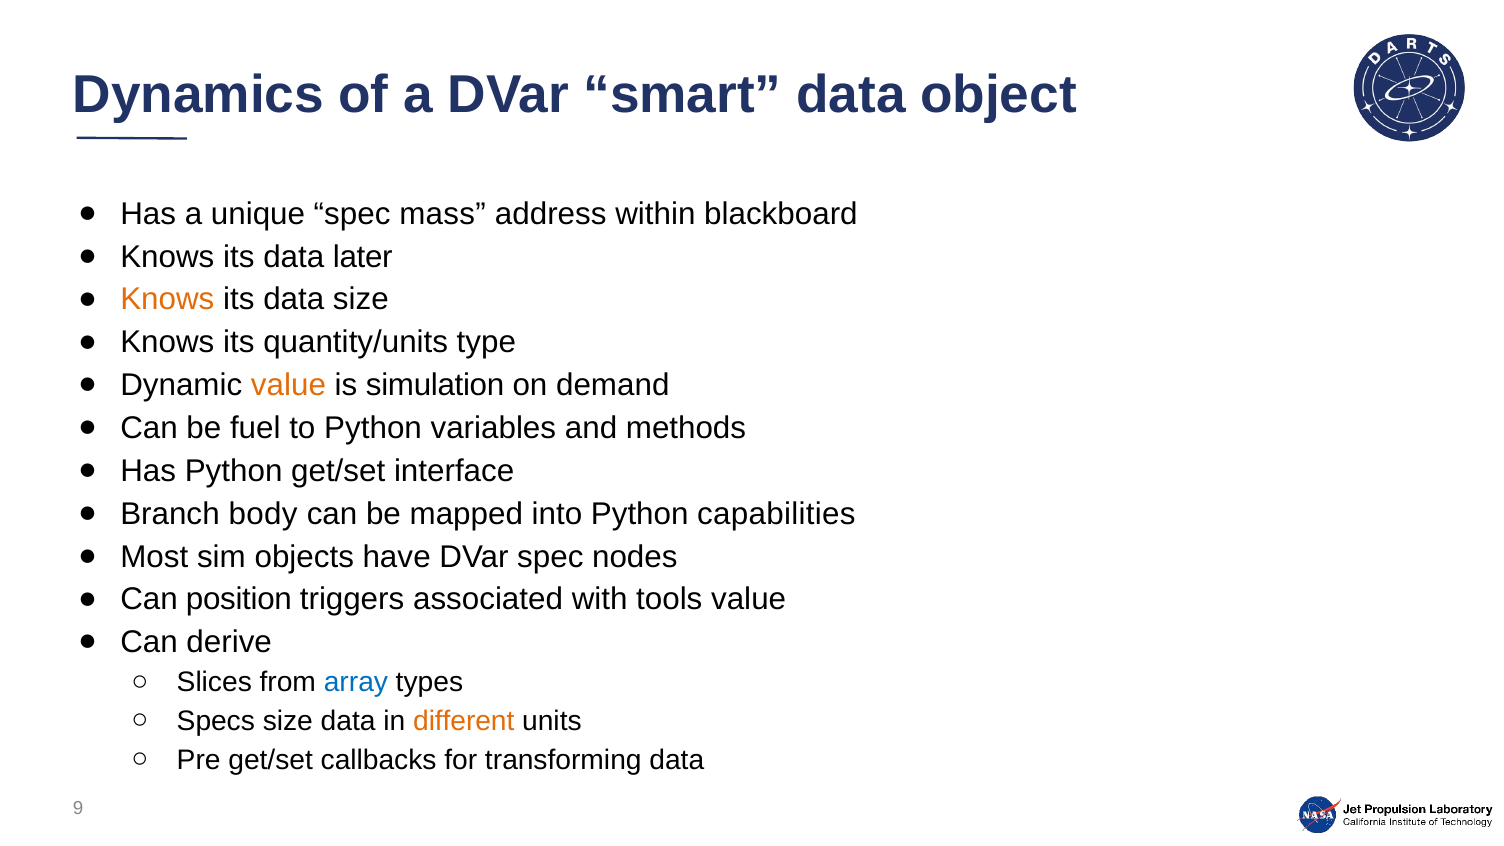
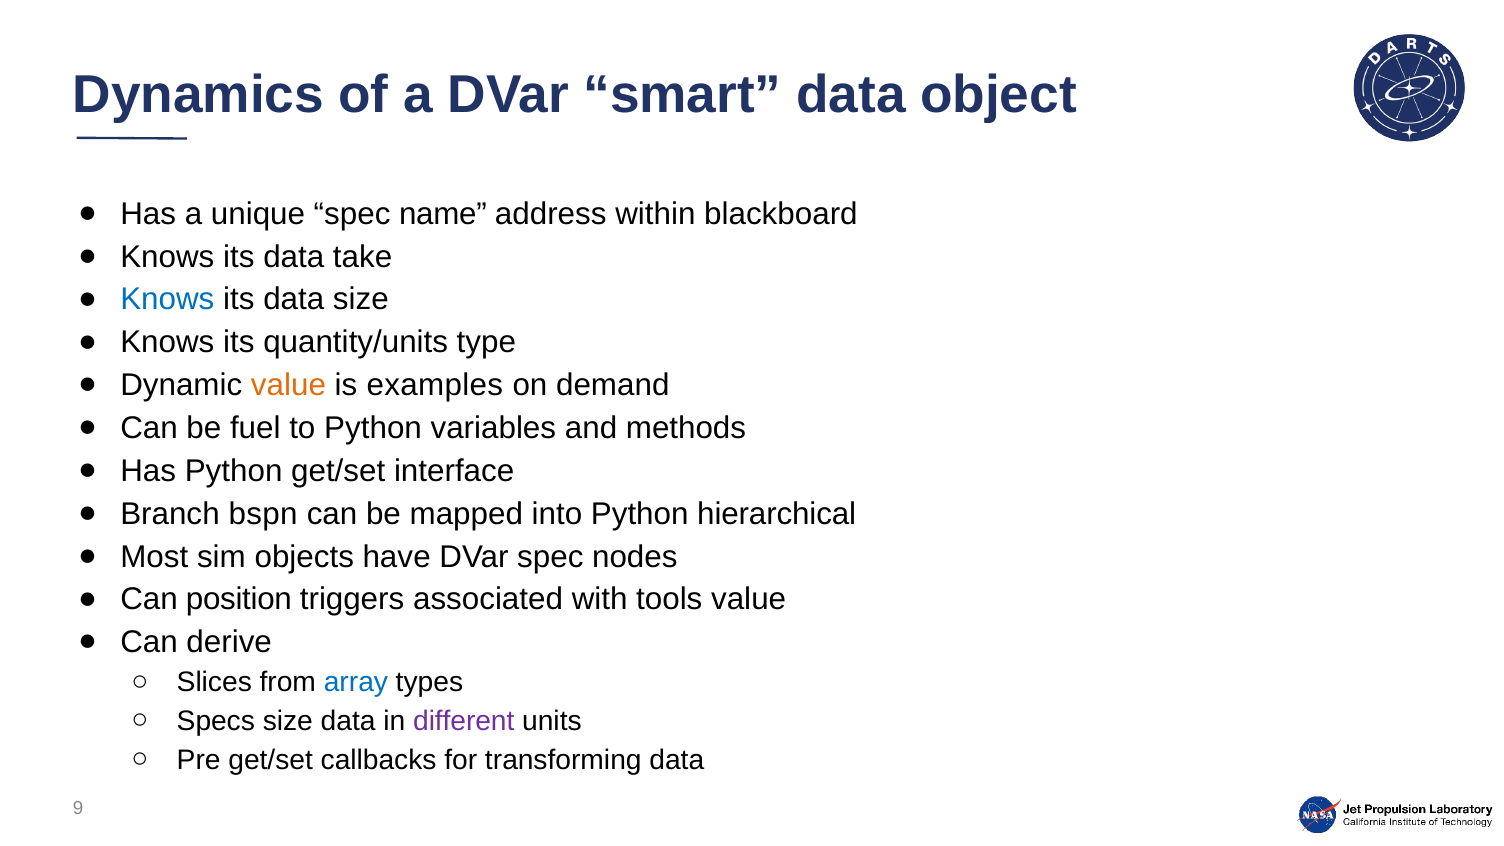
mass: mass -> name (443, 214)
later: later -> take (363, 257)
Knows colour: orange -> blue (167, 300)
simulation: simulation -> examples (435, 385)
body: body -> bspn (263, 514)
capabilities: capabilities -> hierarchical (777, 514)
different colour: orange -> purple (464, 721)
